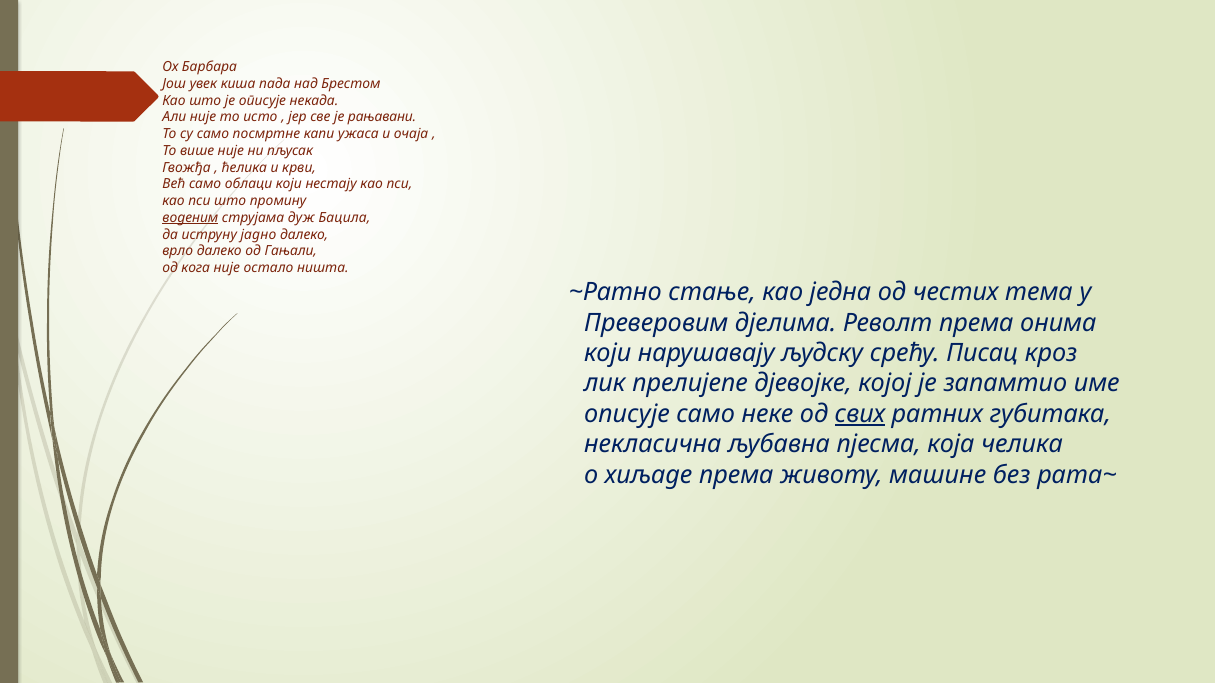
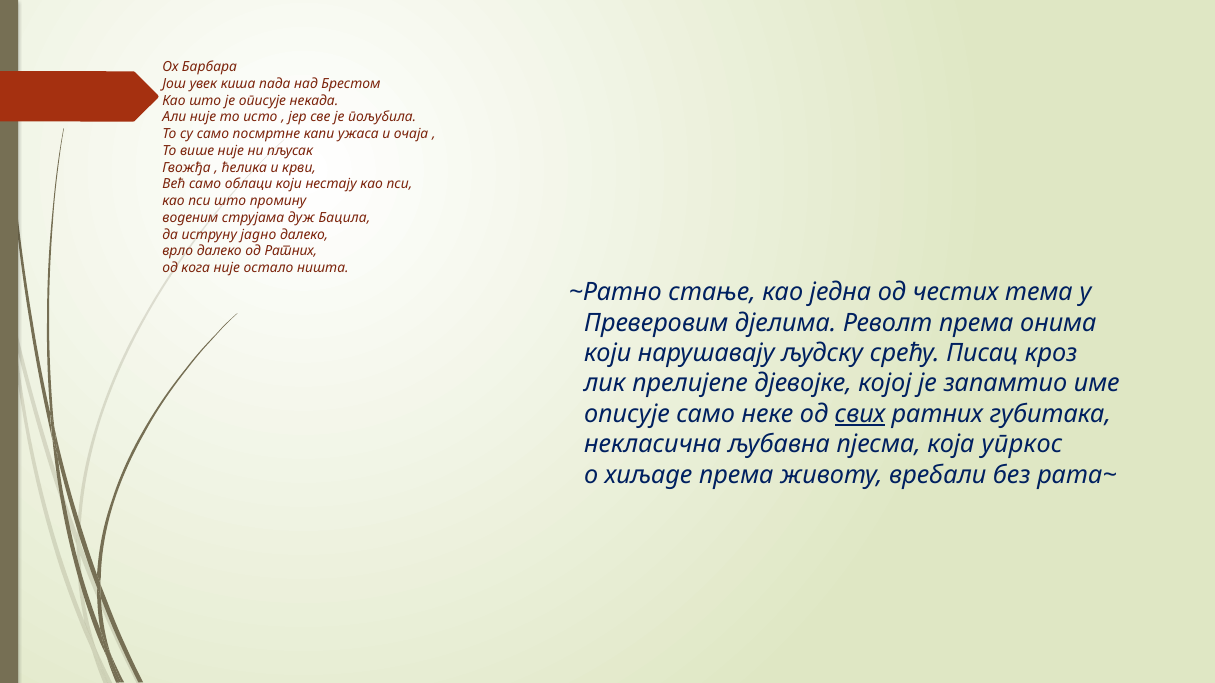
рањавани: рањавани -> пољубила (382, 117)
воденим underline: present -> none (190, 218)
од Гањали: Гањали -> Ратних (291, 251)
челика: челика -> упркос (1022, 445)
машине: машине -> вребали (938, 475)
